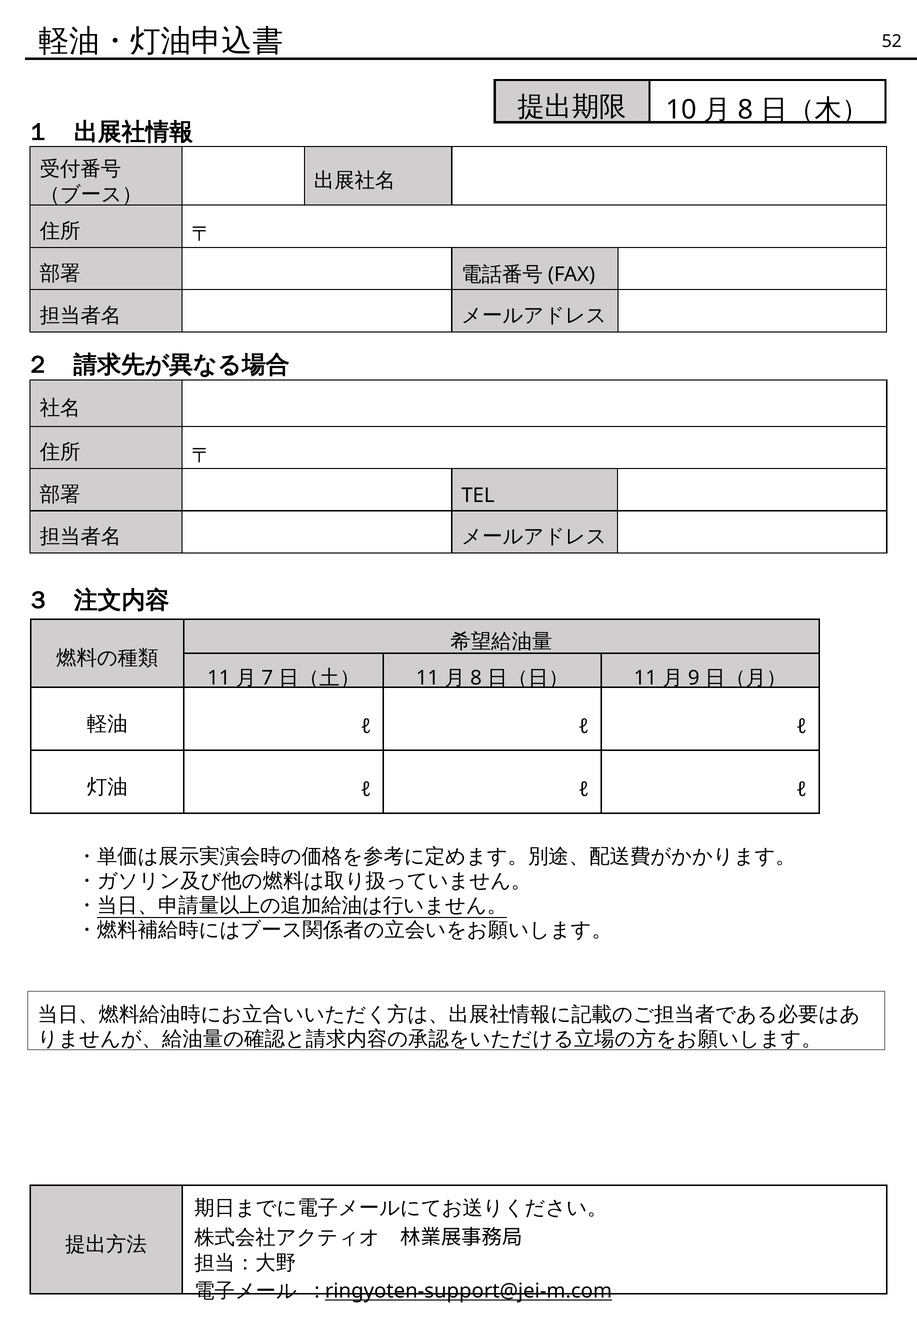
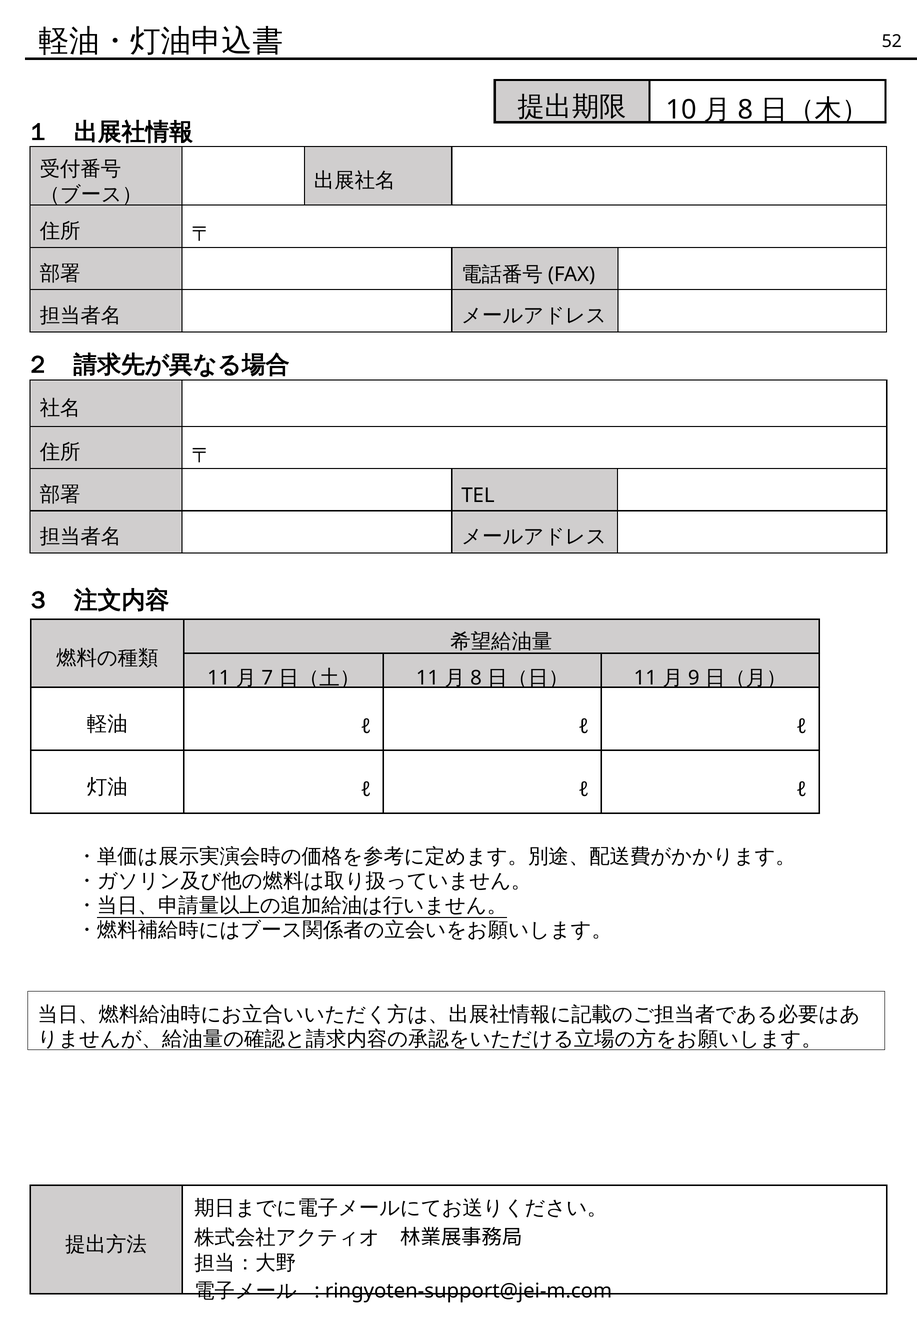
ringyoten-support@jei-m.com underline: present -> none (468, 1292)
